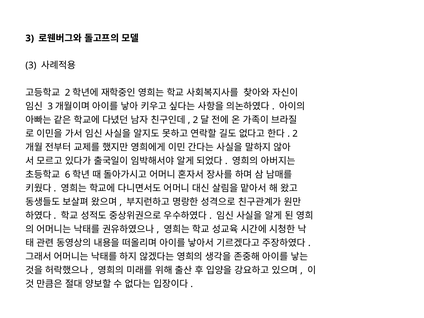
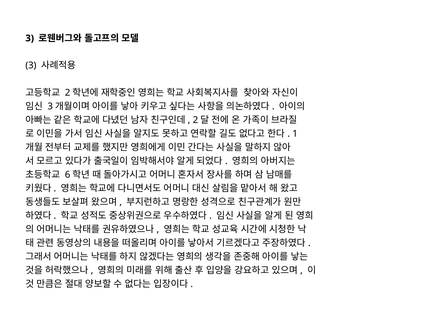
2: 2 -> 1 (295, 134)
